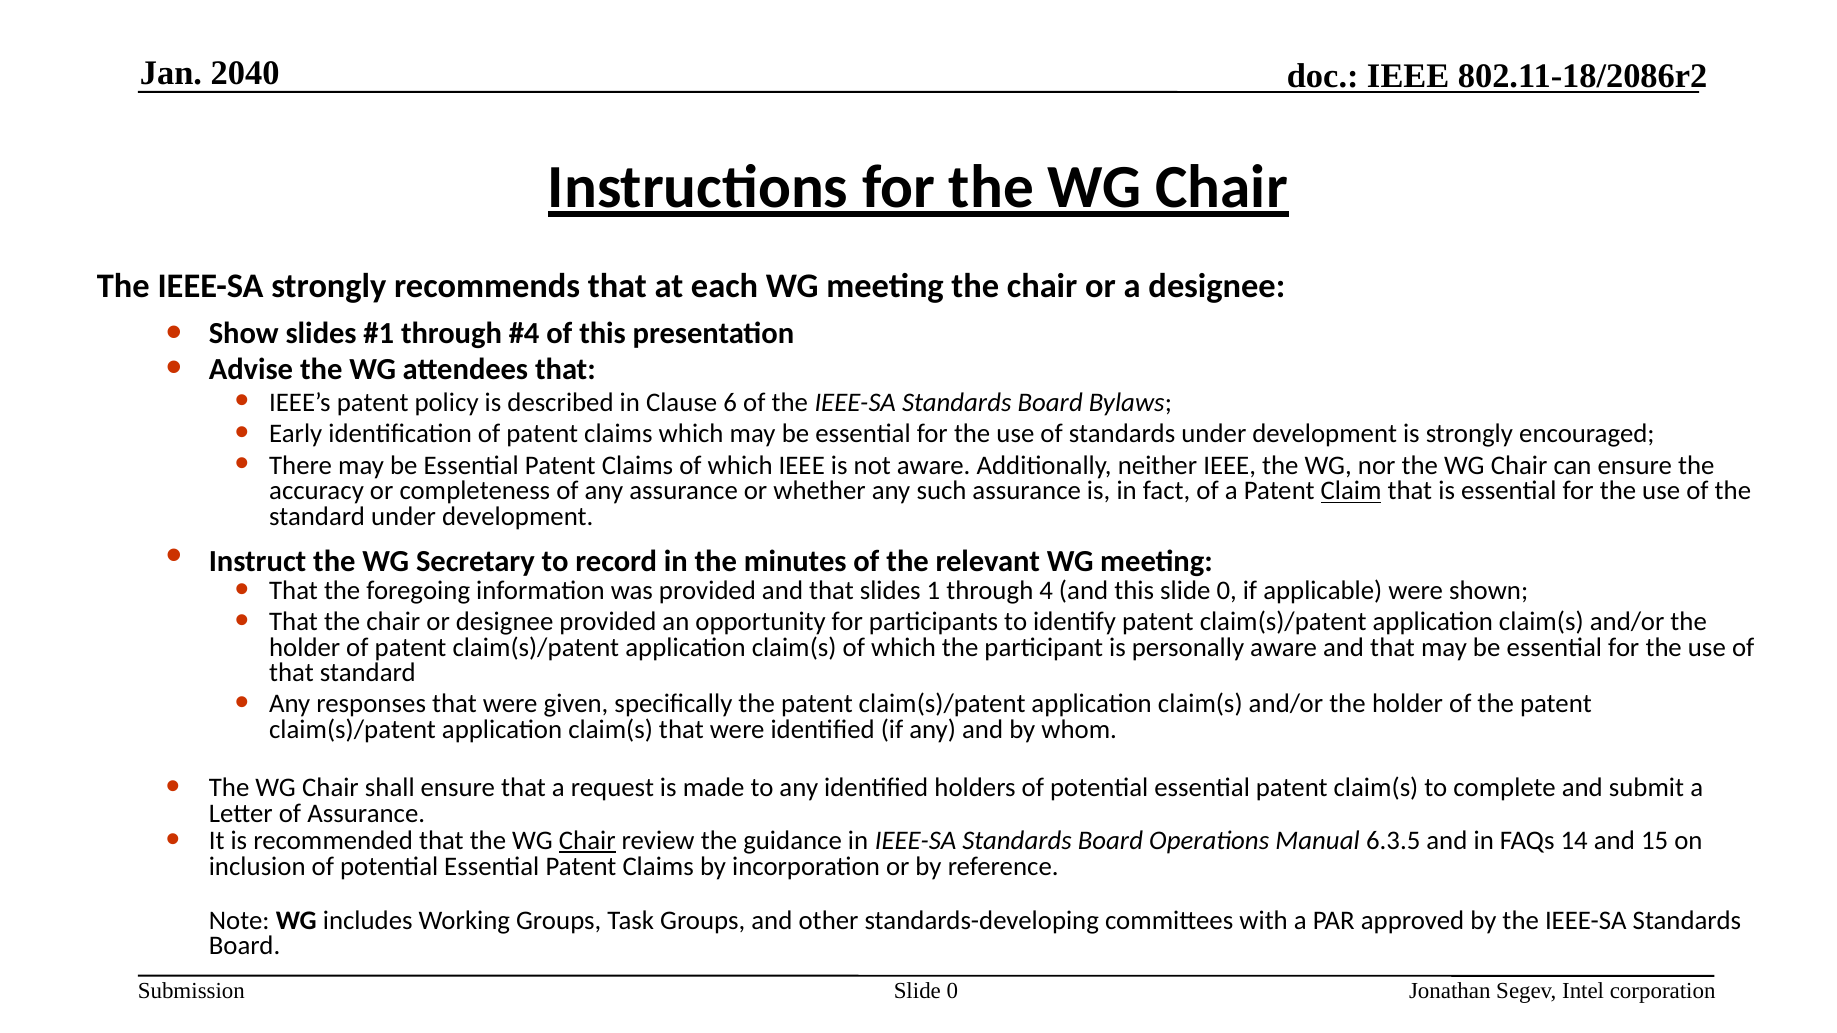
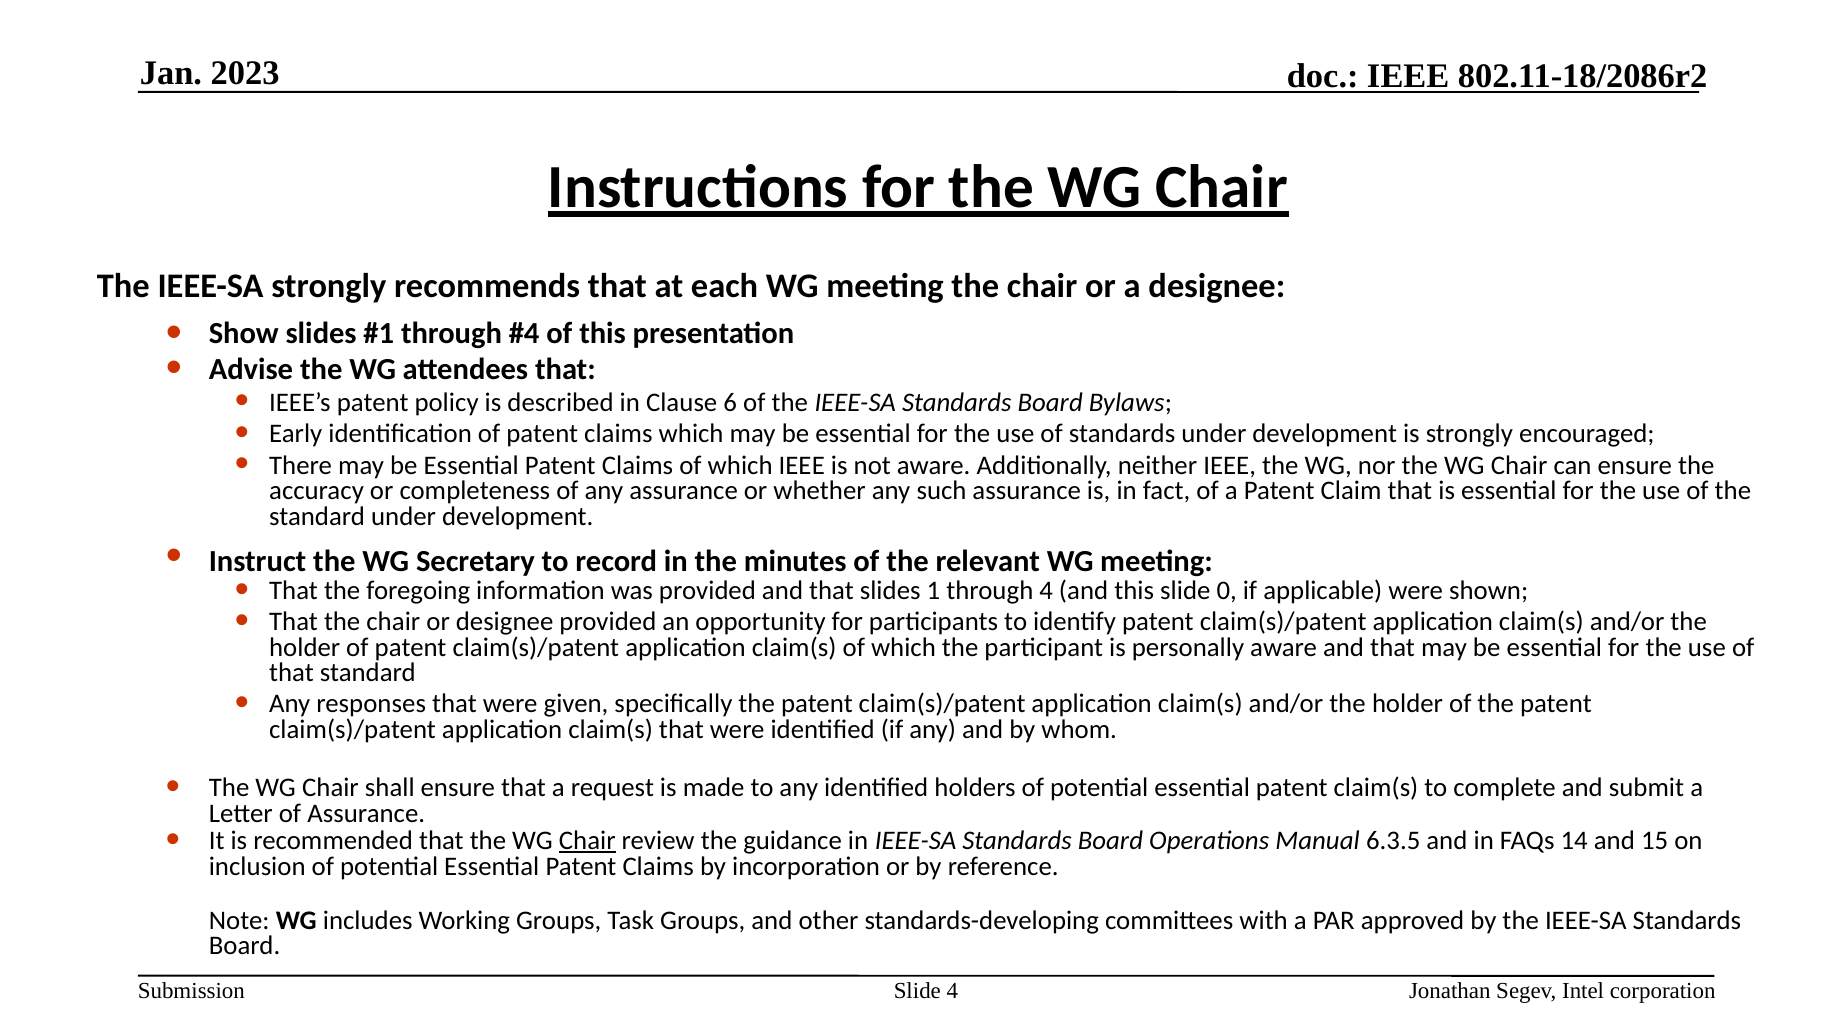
2040: 2040 -> 2023 (245, 73)
Claim underline: present -> none (1351, 491)
0: 0 -> 4 (952, 991)
